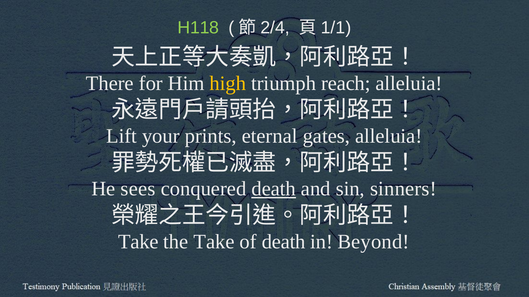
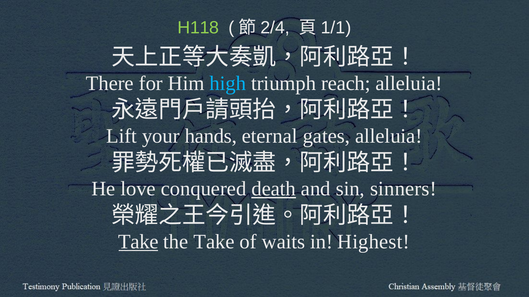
high colour: yellow -> light blue (228, 83)
prints: prints -> hands (211, 136)
sees: sees -> love (138, 189)
Take underline: none -> present (138, 242)
of death: death -> waits (284, 242)
Beyond: Beyond -> Highest (373, 242)
